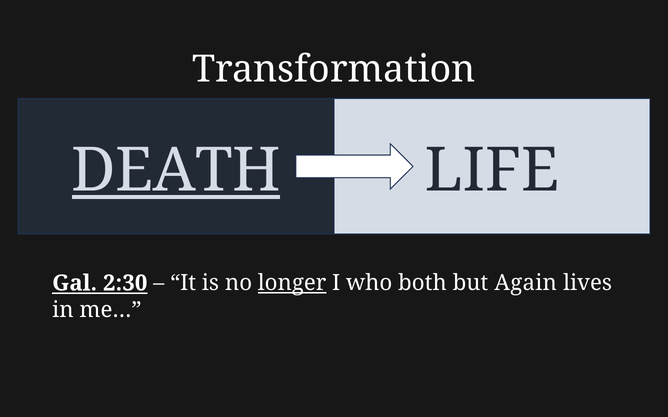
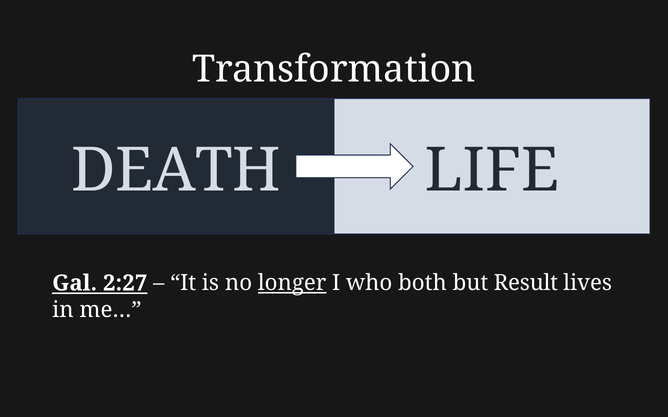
DEATH underline: present -> none (176, 171)
2:30: 2:30 -> 2:27 (125, 283)
Again: Again -> Result (526, 283)
